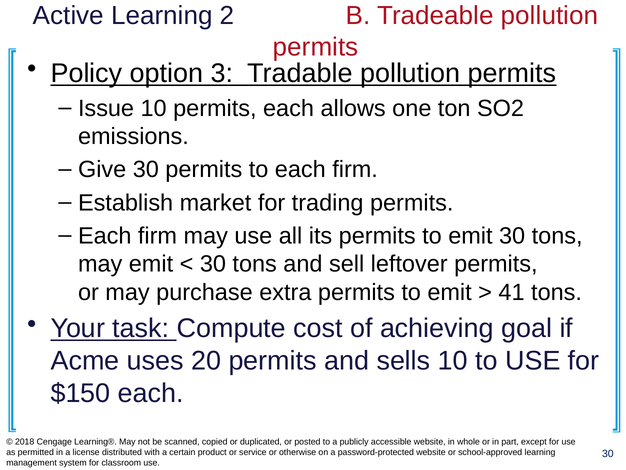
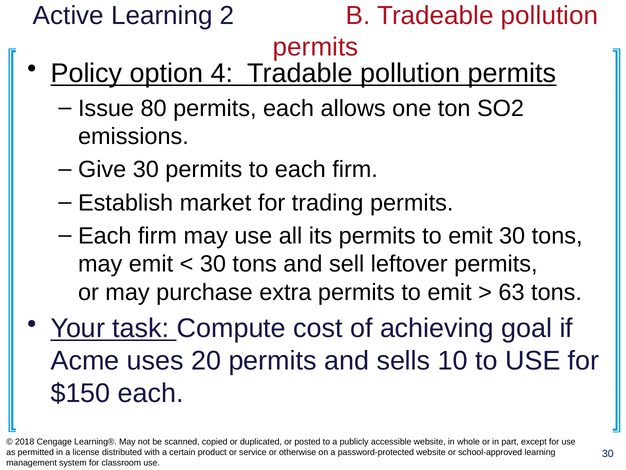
3: 3 -> 4 (222, 73)
Issue 10: 10 -> 80 (154, 108)
41: 41 -> 63 (512, 292)
